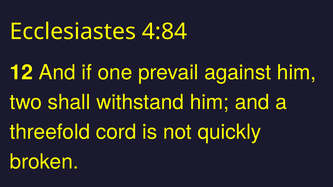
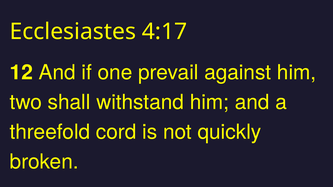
4:84: 4:84 -> 4:17 (165, 32)
